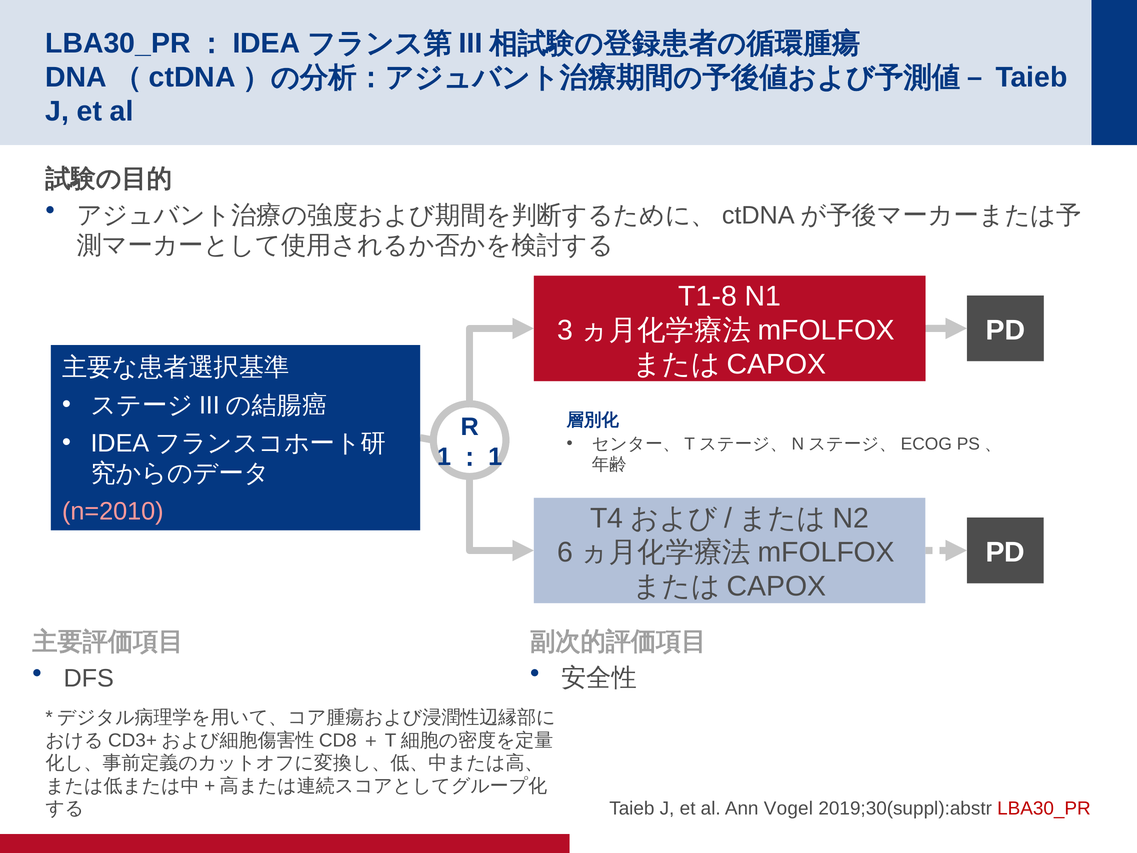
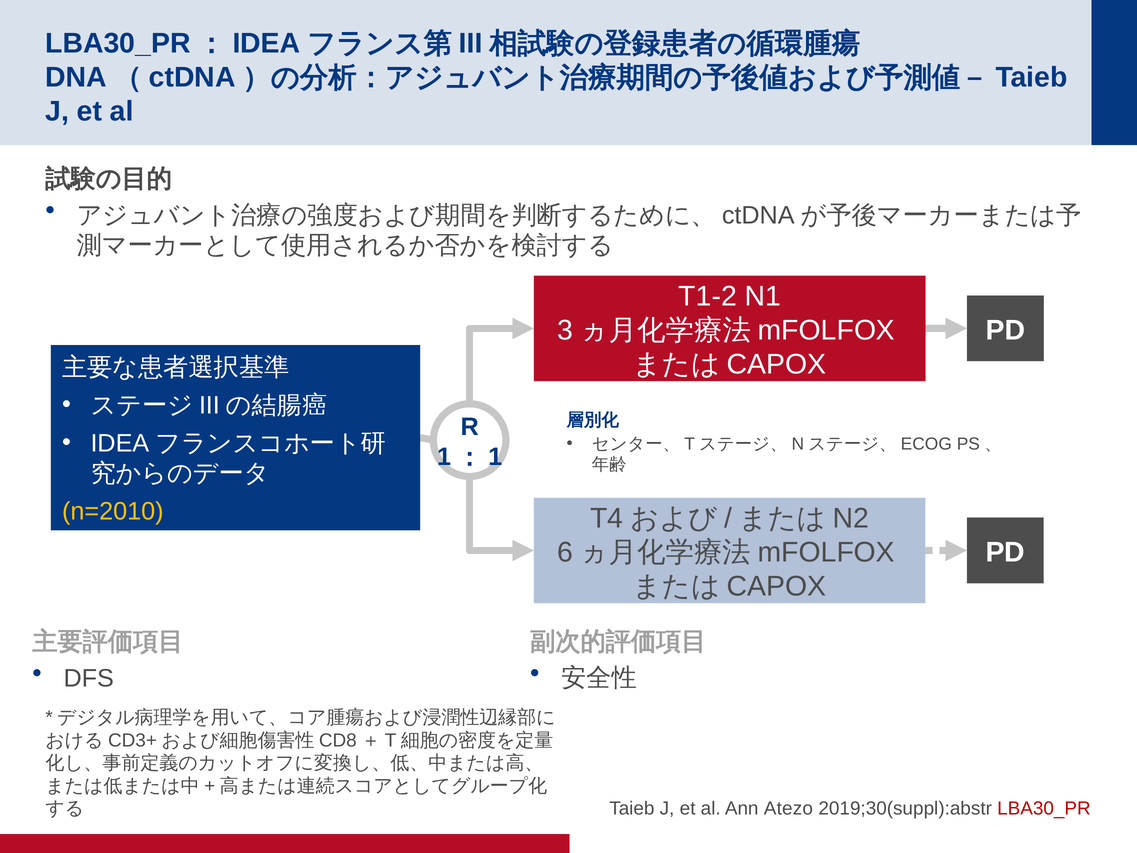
T1-8: T1-8 -> T1-2 (708, 296)
n=2010 colour: pink -> yellow (113, 511)
Vogel: Vogel -> Atezo (788, 808)
